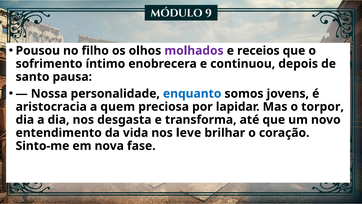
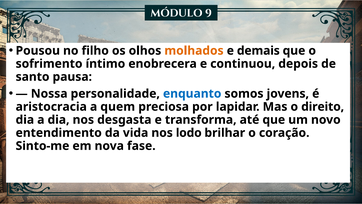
molhados colour: purple -> orange (194, 51)
receios: receios -> demais (258, 51)
torpor: torpor -> direito (323, 107)
leve: leve -> lodo (189, 133)
